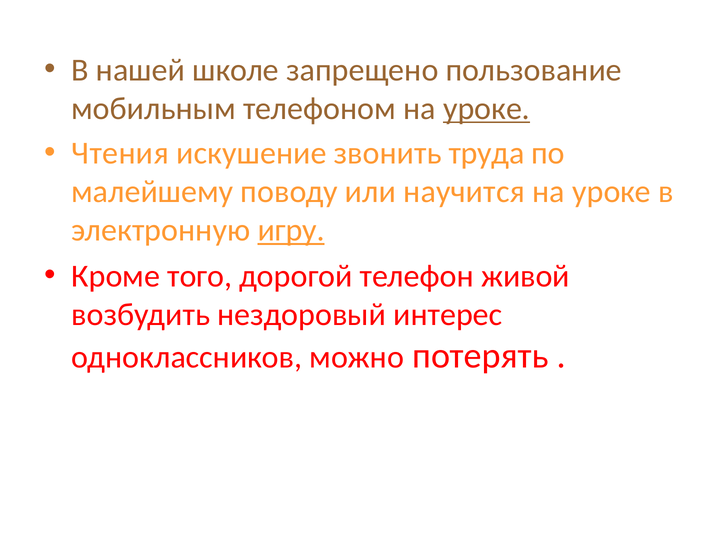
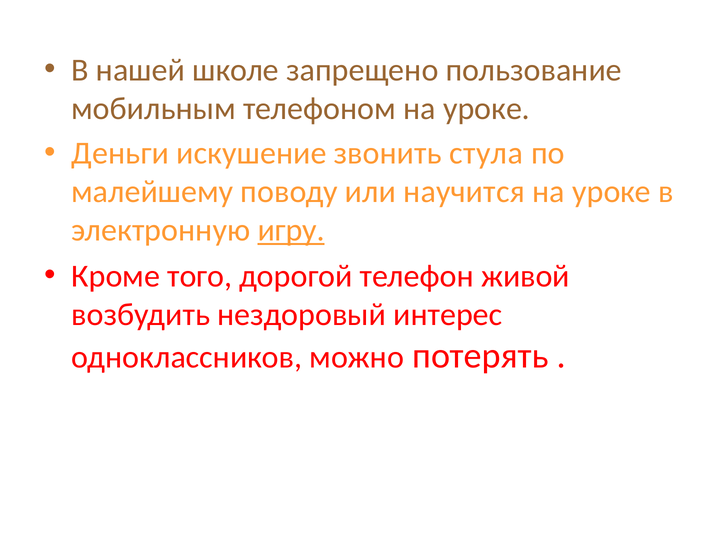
уроке underline: present -> none (487, 109)
Чтения: Чтения -> Деньги (120, 154)
труда: труда -> стула (486, 154)
